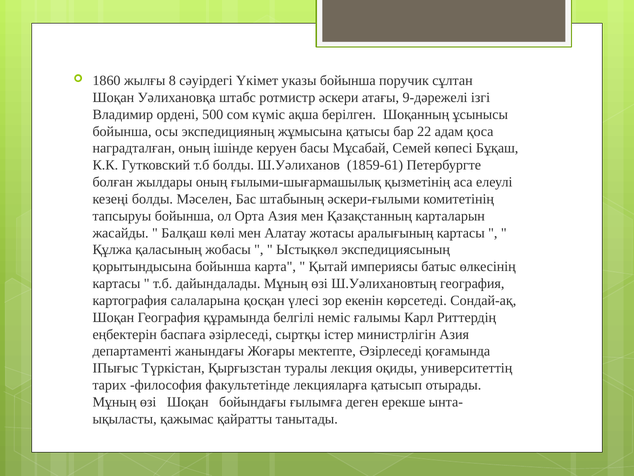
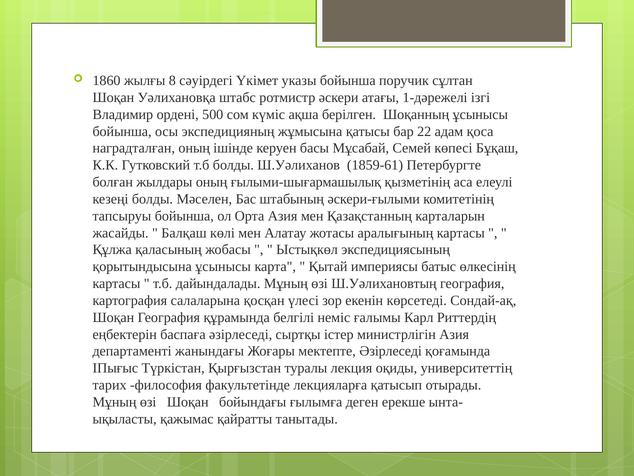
9-дәрежелі: 9-дәрежелі -> 1-дәрежелі (435, 97)
қорытындысына бойынша: бойынша -> ұсынысы (223, 266)
